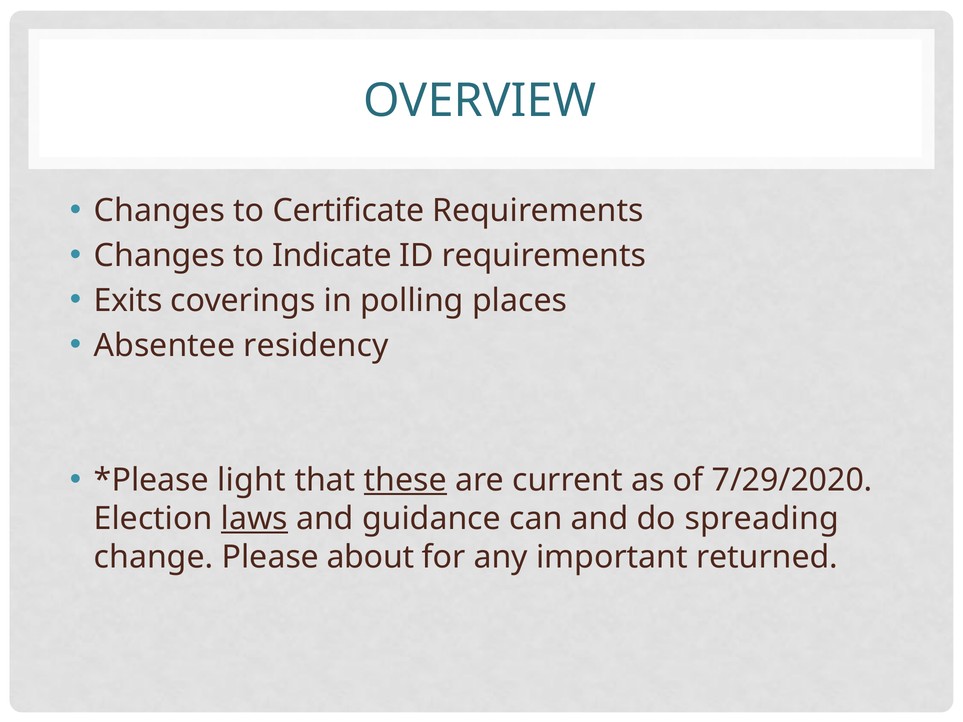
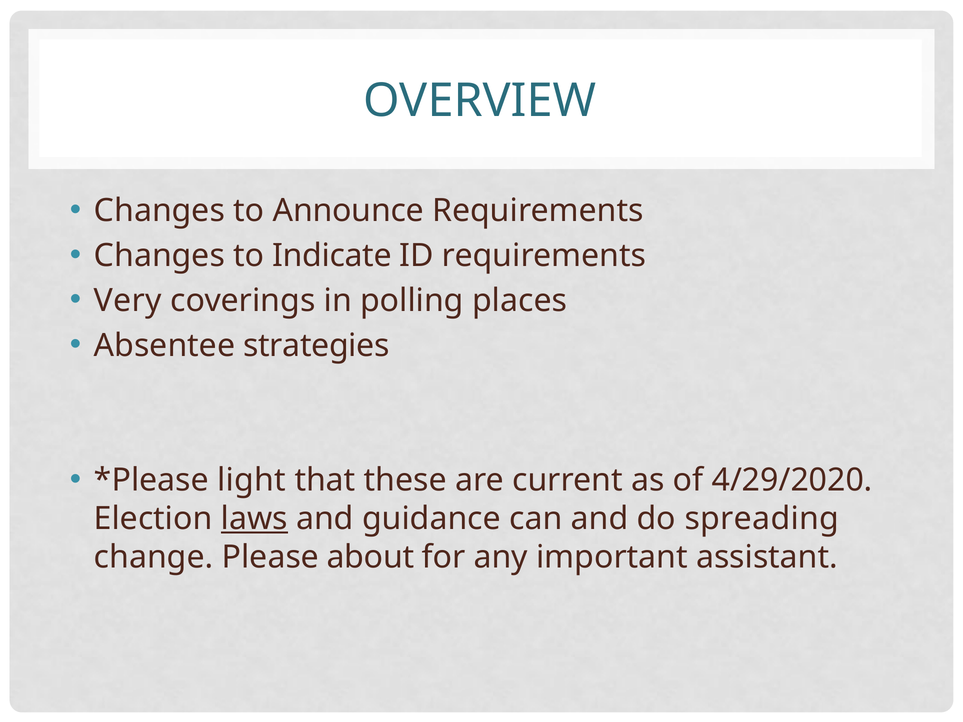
Certificate: Certificate -> Announce (348, 211)
Exits: Exits -> Very (128, 301)
residency: residency -> strategies (316, 346)
these underline: present -> none (405, 480)
7/29/2020: 7/29/2020 -> 4/29/2020 (792, 480)
returned: returned -> assistant (767, 557)
